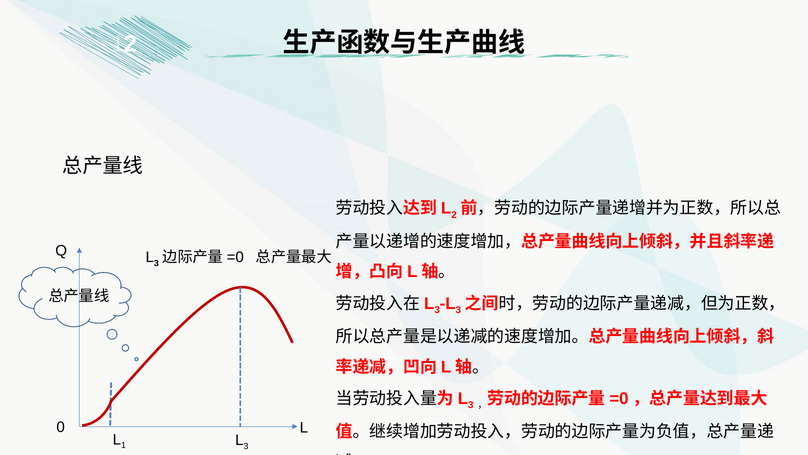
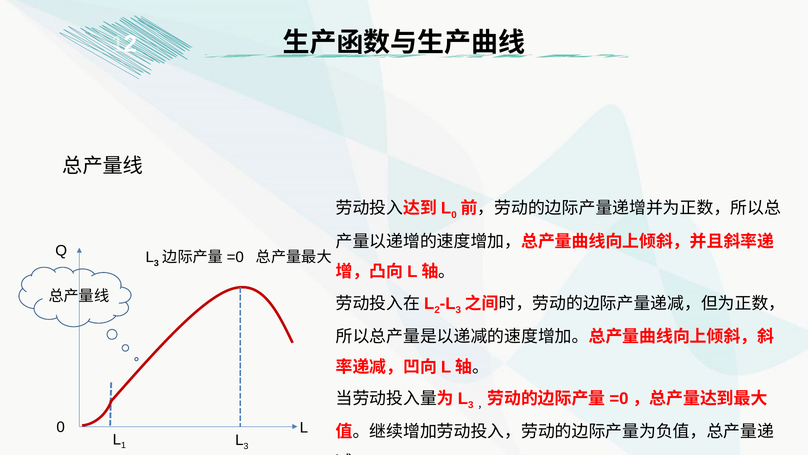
2: 2 -> 0 (454, 215)
3: 3 -> 2 (437, 310)
